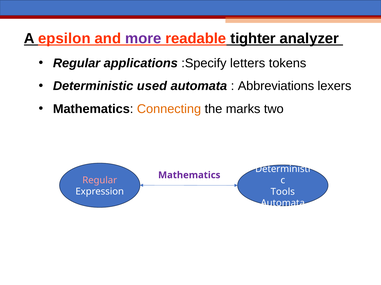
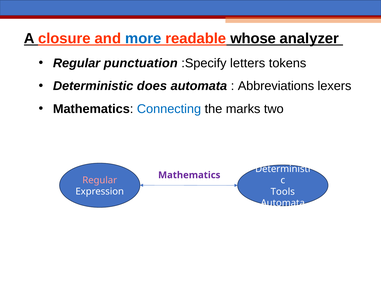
epsilon: epsilon -> closure (64, 39)
more colour: purple -> blue (143, 39)
tighter: tighter -> whose (253, 39)
applications: applications -> punctuation (141, 63)
used: used -> does (152, 86)
Connecting colour: orange -> blue (169, 109)
